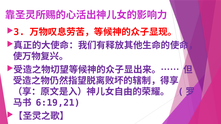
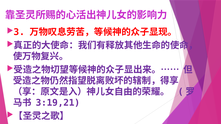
6:19,21: 6:19,21 -> 3:19,21 (58, 103)
